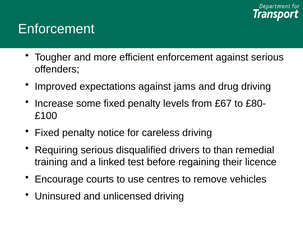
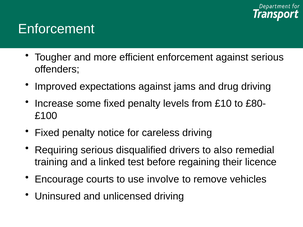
£67: £67 -> £10 (223, 104)
than: than -> also (223, 150)
centres: centres -> involve (163, 179)
